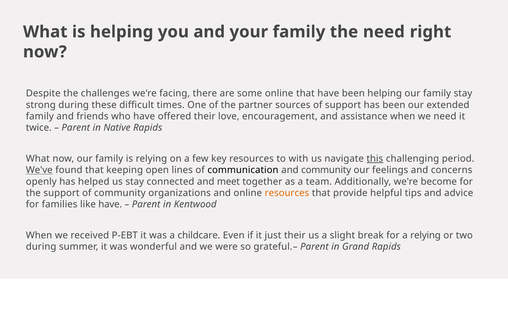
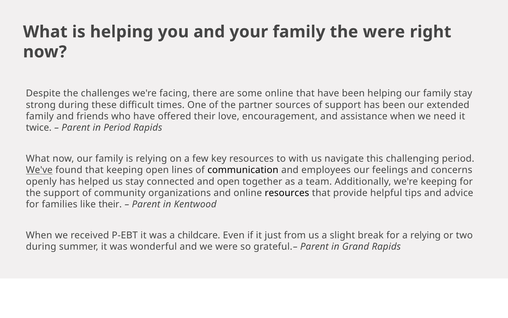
the need: need -> were (384, 32)
in Native: Native -> Period (117, 128)
this underline: present -> none (375, 158)
and community: community -> employees (326, 170)
and meet: meet -> open (228, 181)
we're become: become -> keeping (439, 181)
resources colour: orange -> black (287, 193)
like have: have -> their (110, 204)
just their: their -> from (295, 235)
